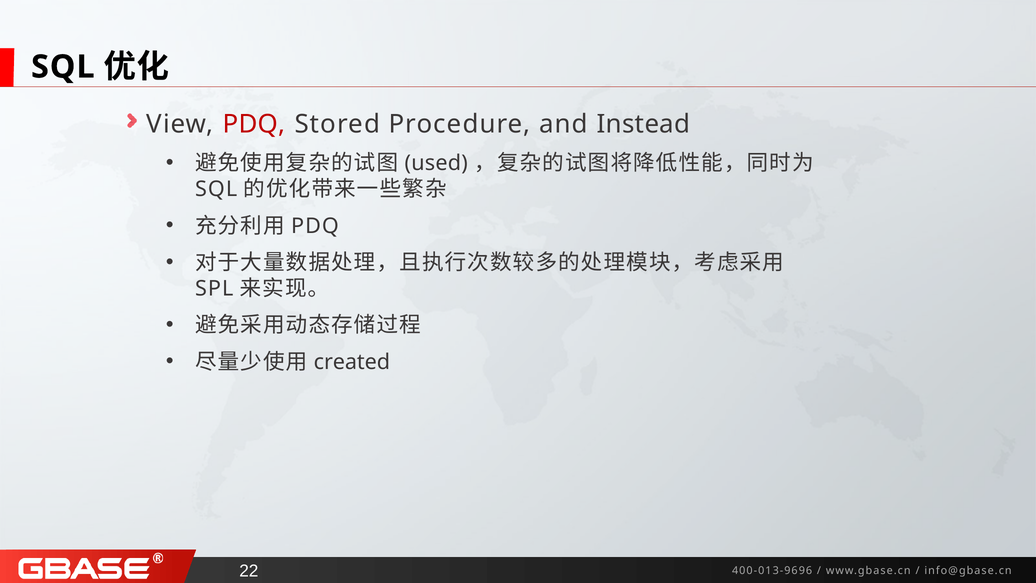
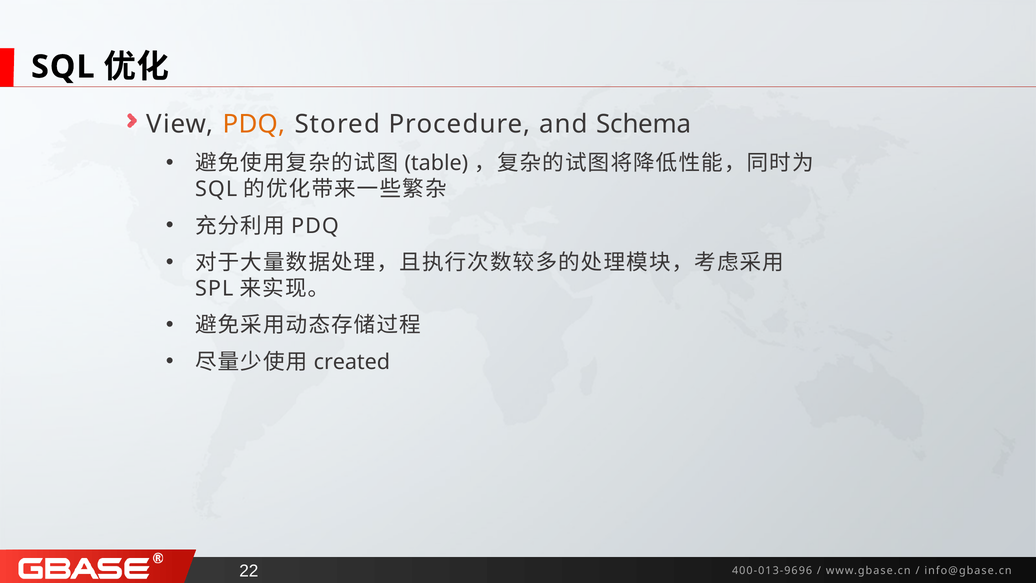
PDQ colour: red -> orange (254, 124)
Instead: Instead -> Schema (644, 124)
used: used -> table (436, 163)
